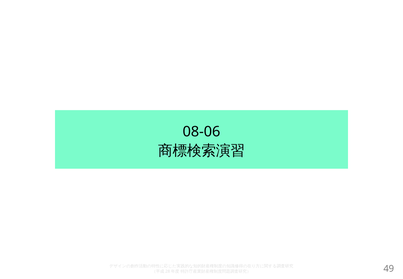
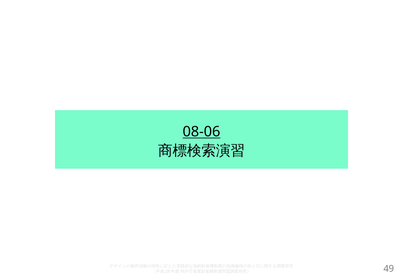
08-06 underline: none -> present (201, 132)
